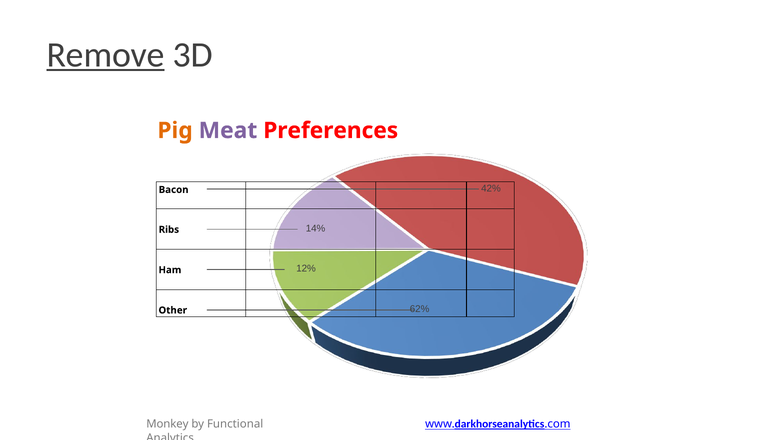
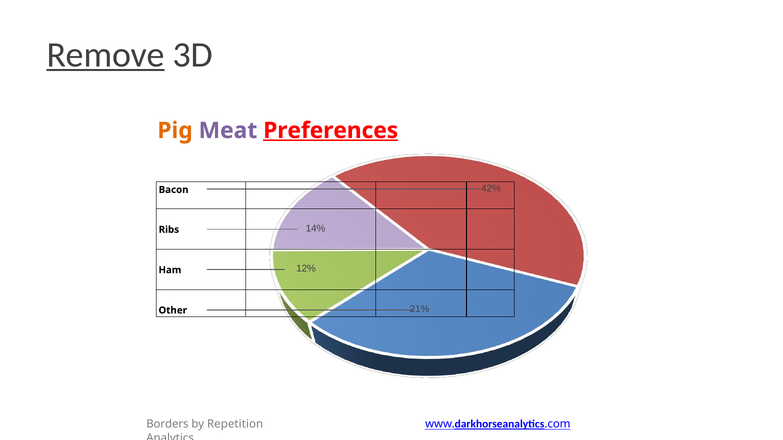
Preferences underline: none -> present (331, 131)
62%: 62% -> 21% (420, 309)
Monkey: Monkey -> Borders (167, 425)
Functional: Functional -> Repetition (235, 425)
